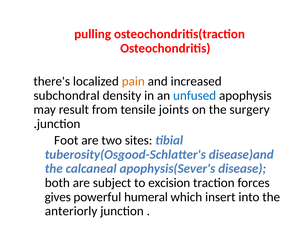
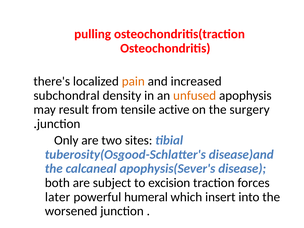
unfused colour: blue -> orange (195, 95)
joints: joints -> active (174, 110)
Foot: Foot -> Only (66, 140)
gives: gives -> later (58, 197)
anteriorly: anteriorly -> worsened (71, 211)
